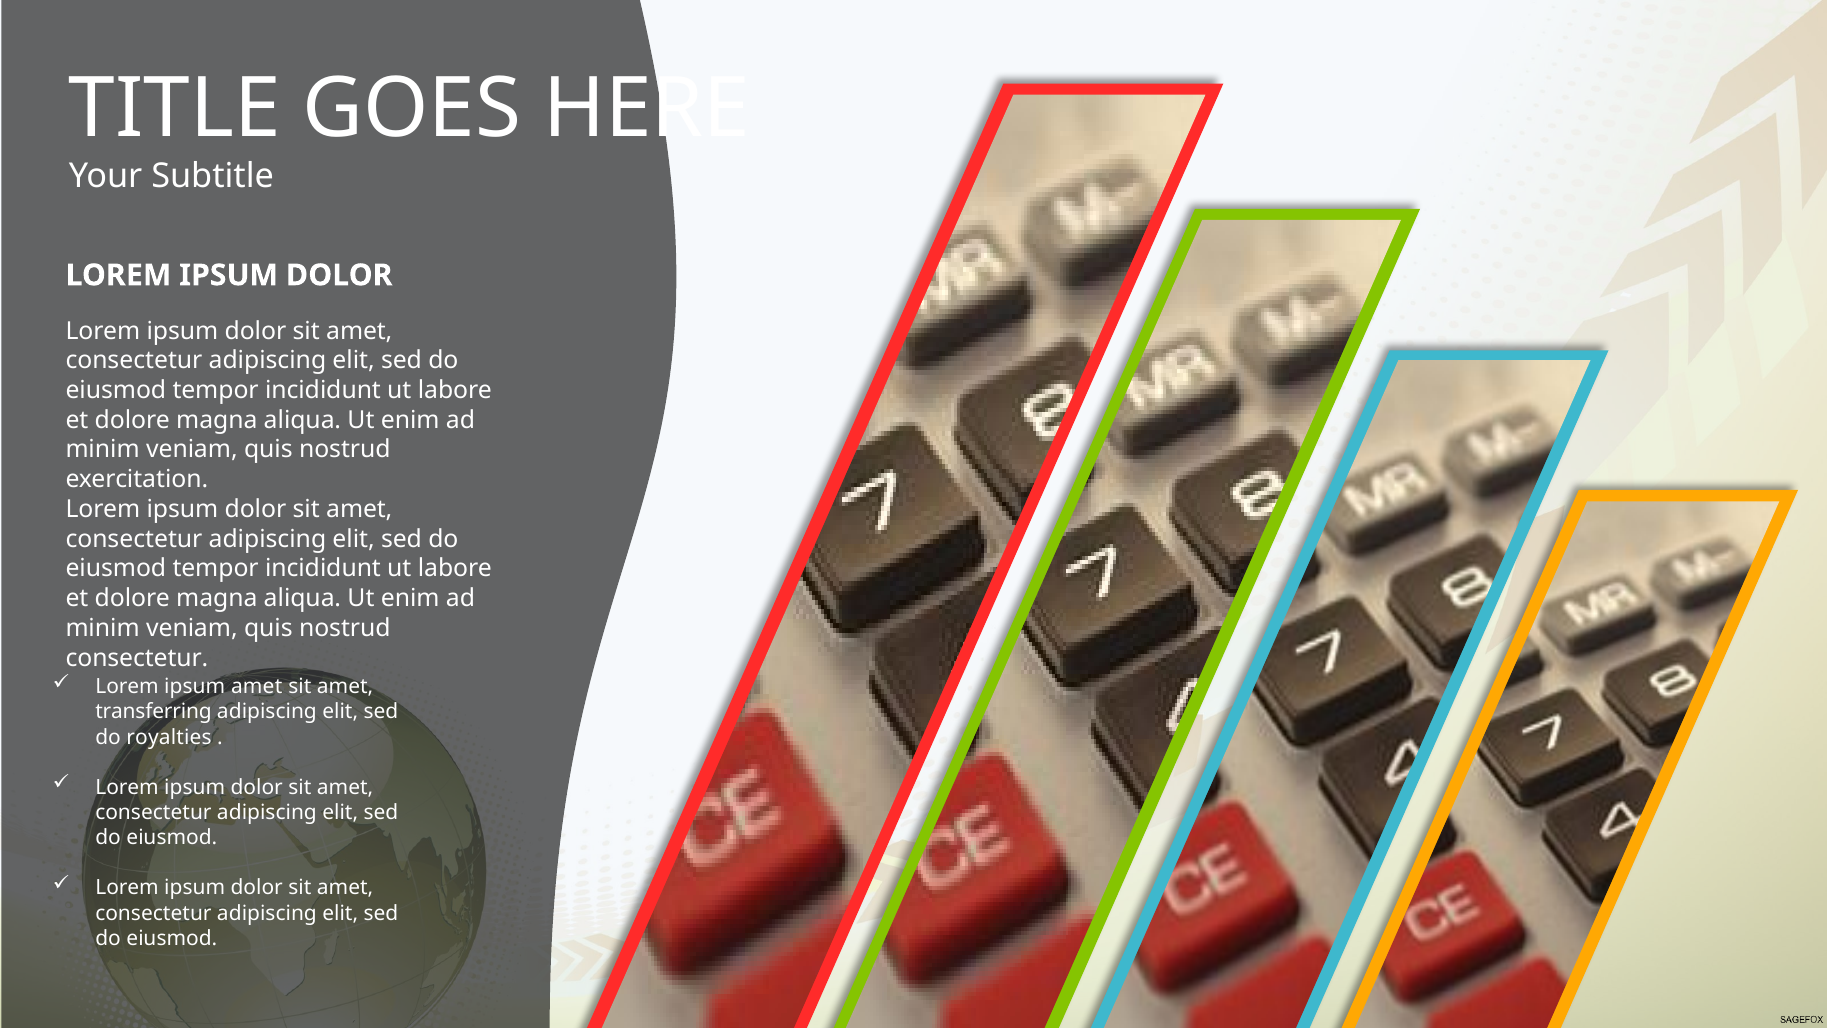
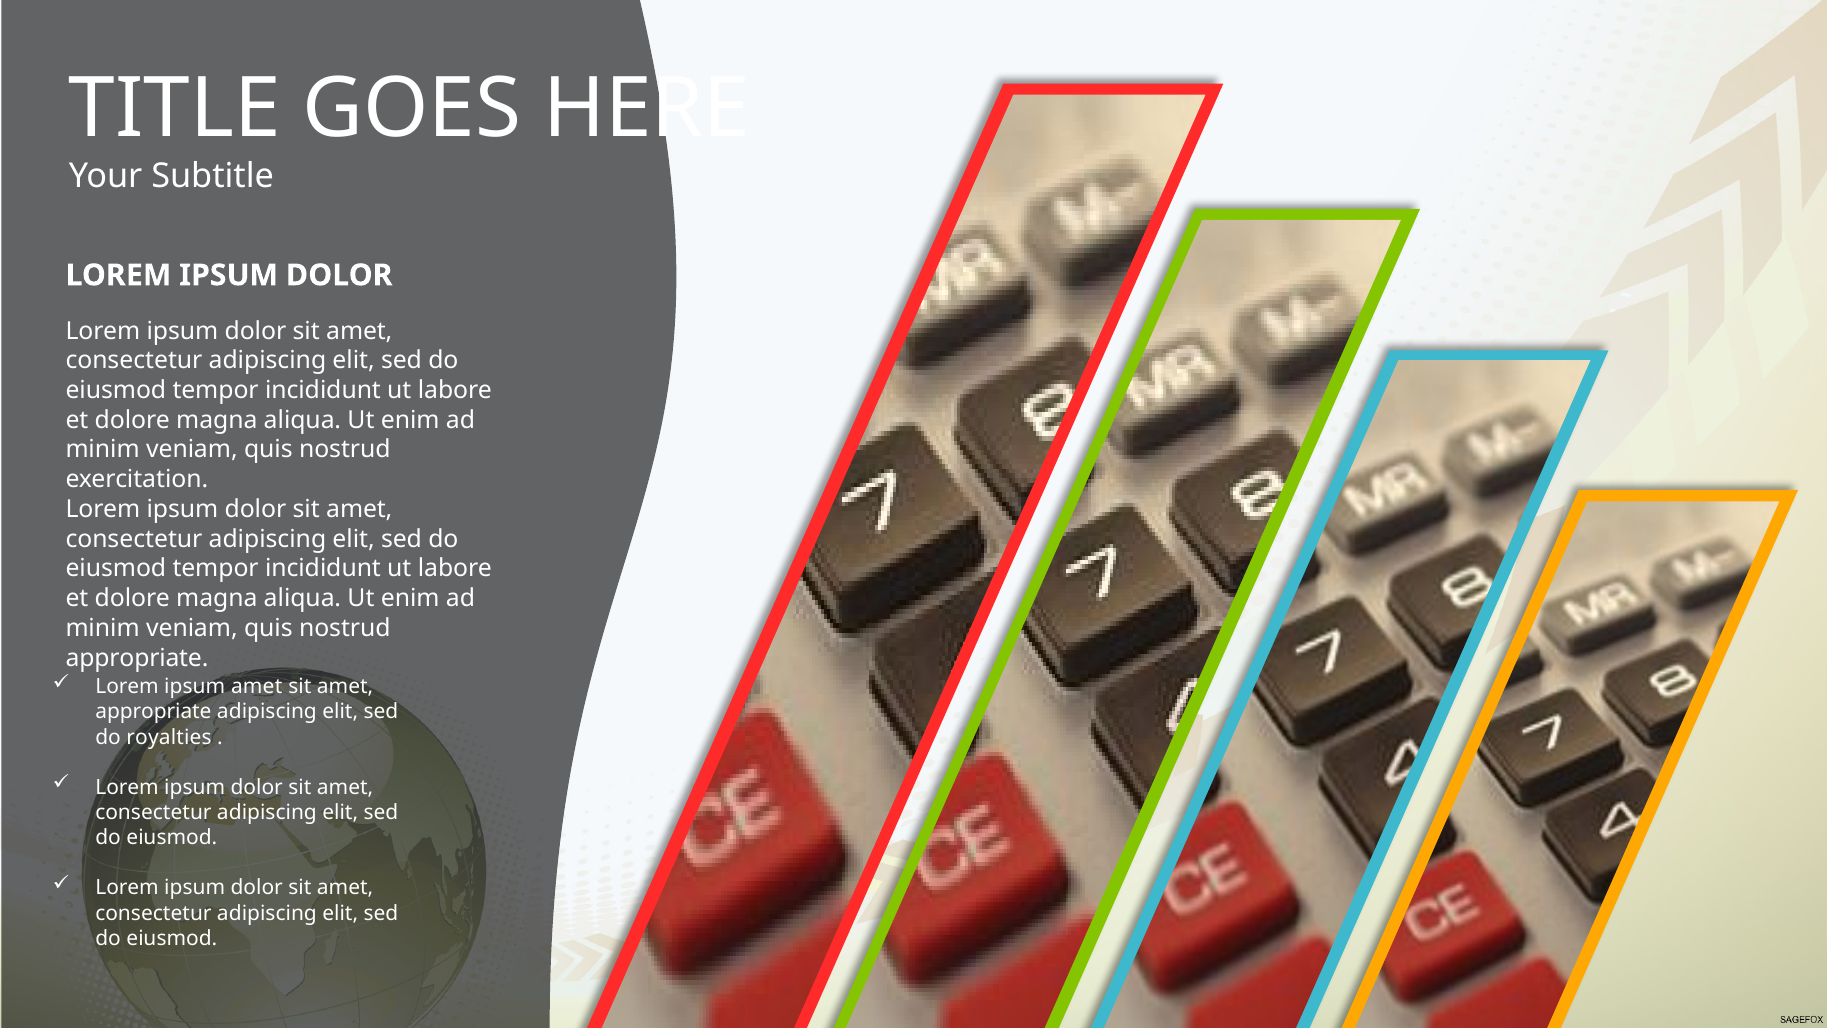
consectetur: consectetur -> appropriate (137, 658)
transferring: transferring -> appropriate (153, 712)
